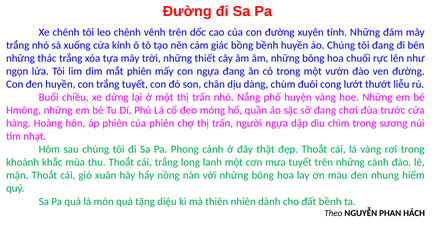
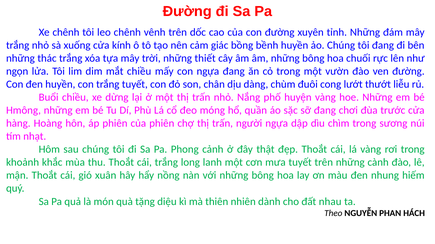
mắt phiên: phiên -> chiều (139, 71)
đất bềnh: bềnh -> nhau (330, 202)
